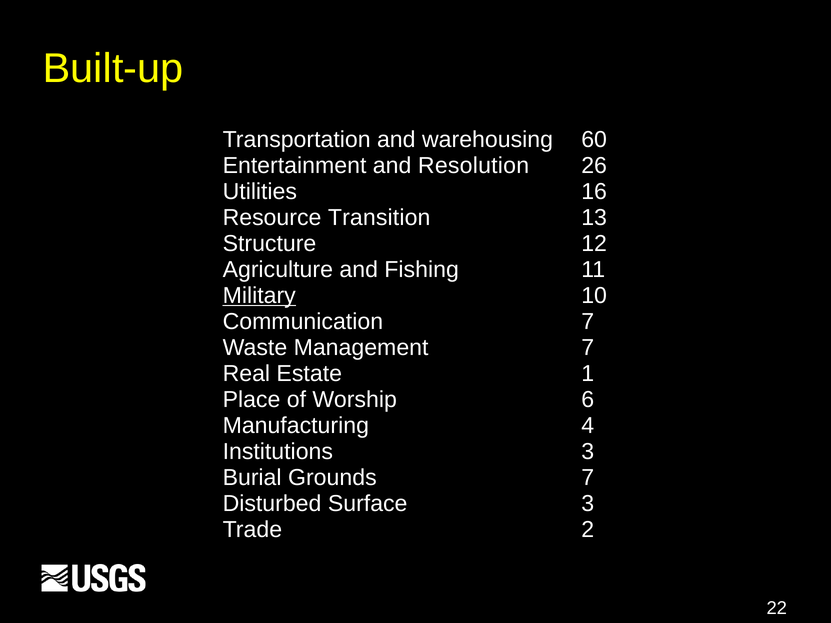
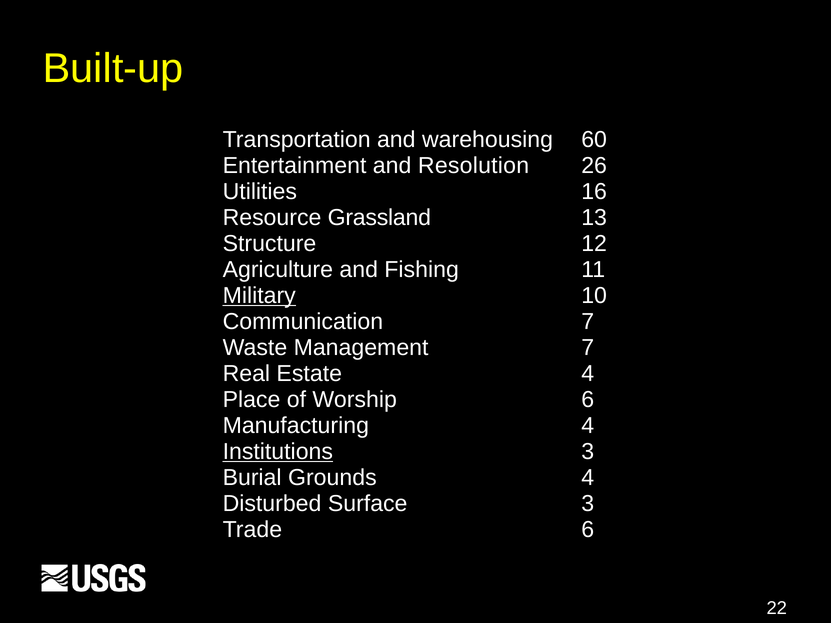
Transition: Transition -> Grassland (379, 218)
Estate 1: 1 -> 4 (588, 374)
Institutions underline: none -> present (278, 452)
Grounds 7: 7 -> 4 (588, 478)
Trade 2: 2 -> 6 (588, 530)
